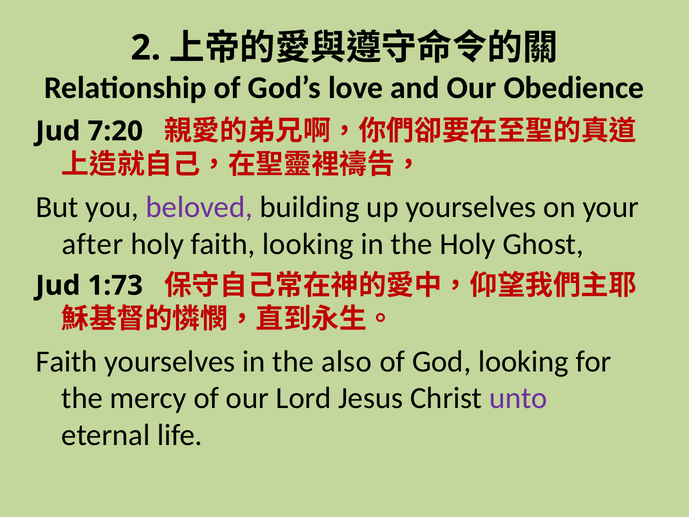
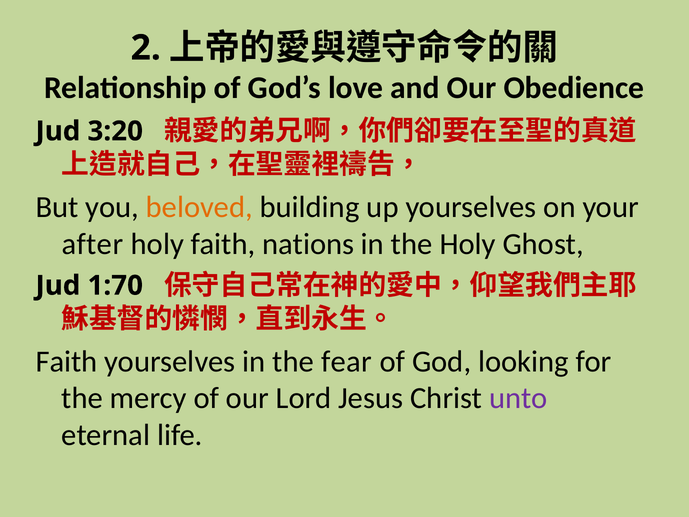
7:20: 7:20 -> 3:20 (115, 131)
beloved colour: purple -> orange (199, 207)
faith looking: looking -> nations (308, 244)
1:73: 1:73 -> 1:70 (115, 285)
also: also -> fear (347, 361)
